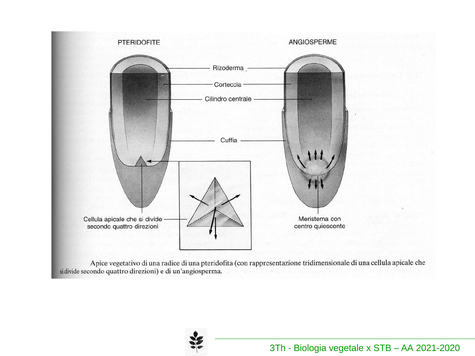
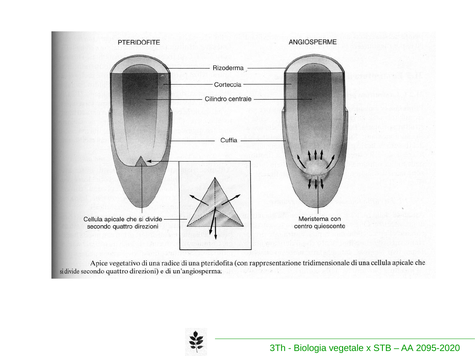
2021-2020: 2021-2020 -> 2095-2020 (438, 348)
